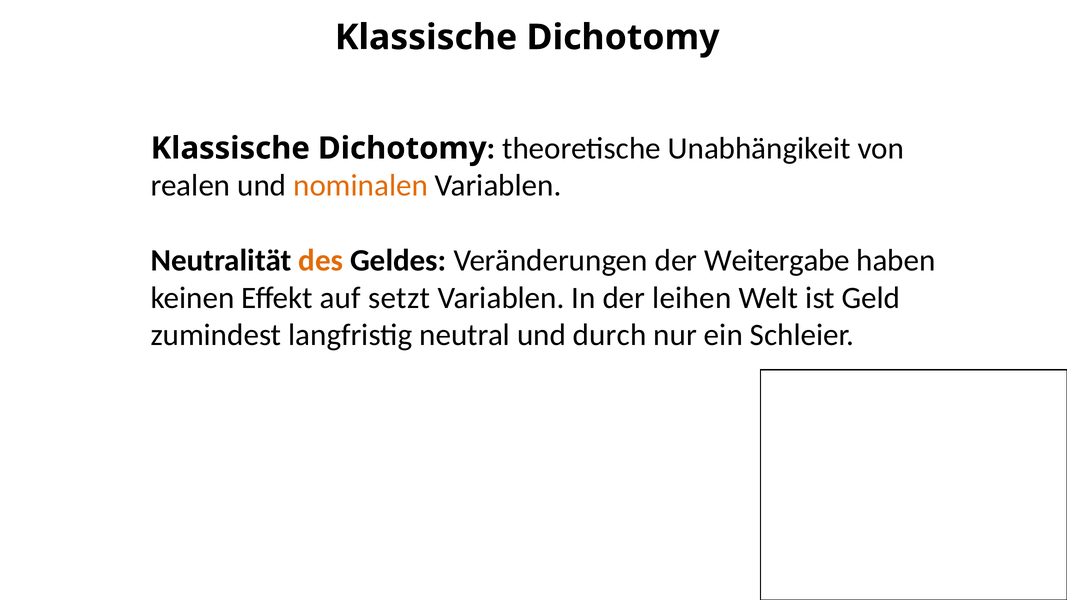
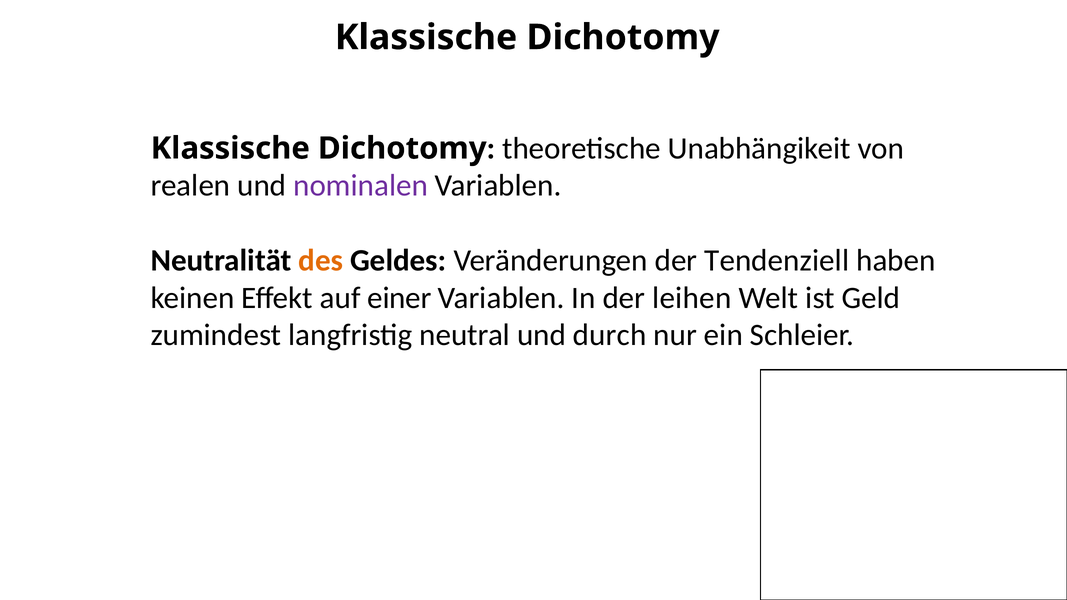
nominalen colour: orange -> purple (361, 186)
Weitergabe: Weitergabe -> Tendenziell (777, 260)
setzt: setzt -> einer (399, 298)
